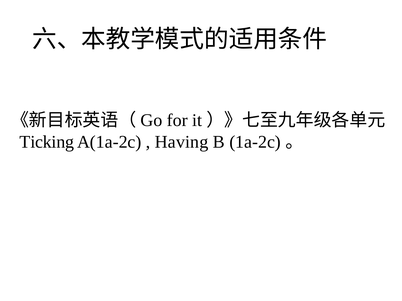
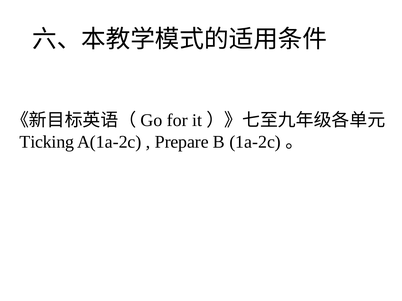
Having: Having -> Prepare (182, 142)
